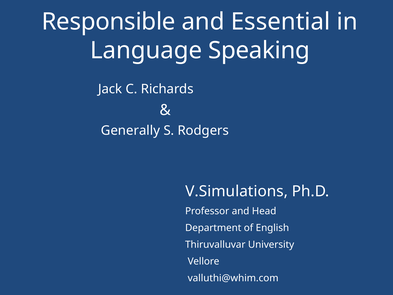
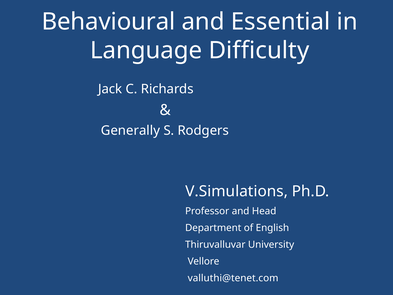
Responsible: Responsible -> Behavioural (108, 22)
Speaking: Speaking -> Difficulty (259, 50)
valluthi@whim.com: valluthi@whim.com -> valluthi@tenet.com (233, 278)
